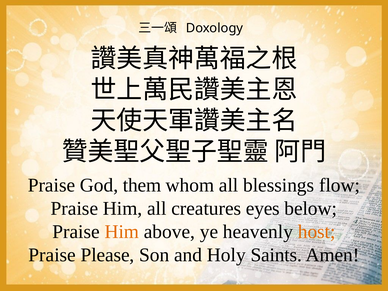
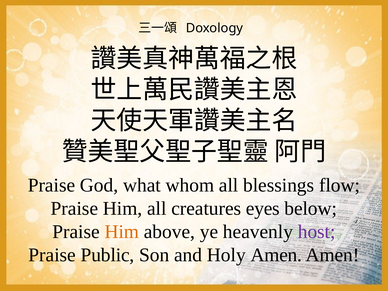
them: them -> what (142, 185)
host colour: orange -> purple (317, 232)
Please: Please -> Public (108, 255)
Holy Saints: Saints -> Amen (276, 255)
